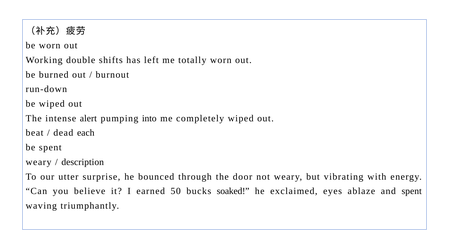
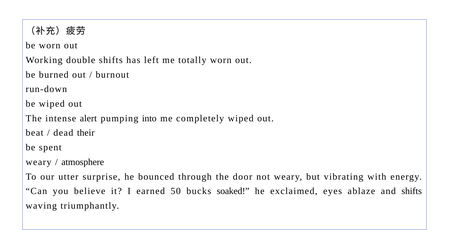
each: each -> their (86, 133)
description: description -> atmosphere (83, 162)
and spent: spent -> shifts (412, 192)
